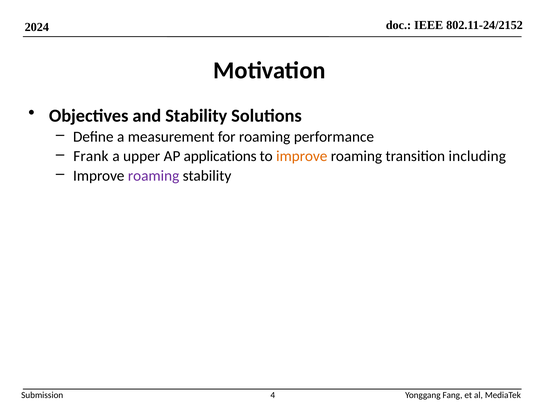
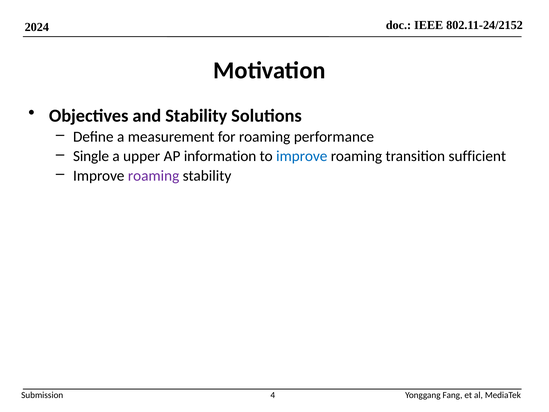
Frank: Frank -> Single (91, 156)
applications: applications -> information (220, 156)
improve colour: orange -> blue (302, 156)
including: including -> sufficient (477, 156)
